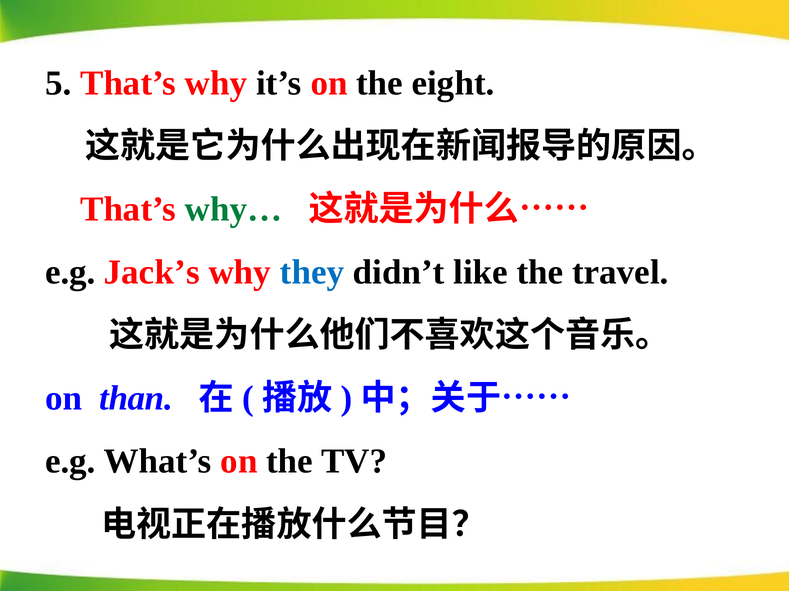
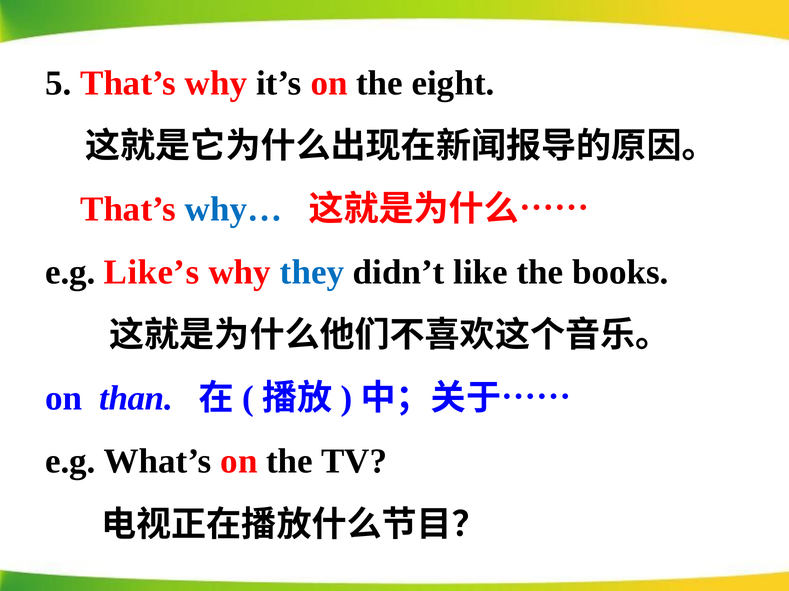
why… colour: green -> blue (234, 210)
Jack’s: Jack’s -> Like’s (152, 273)
travel: travel -> books (620, 273)
